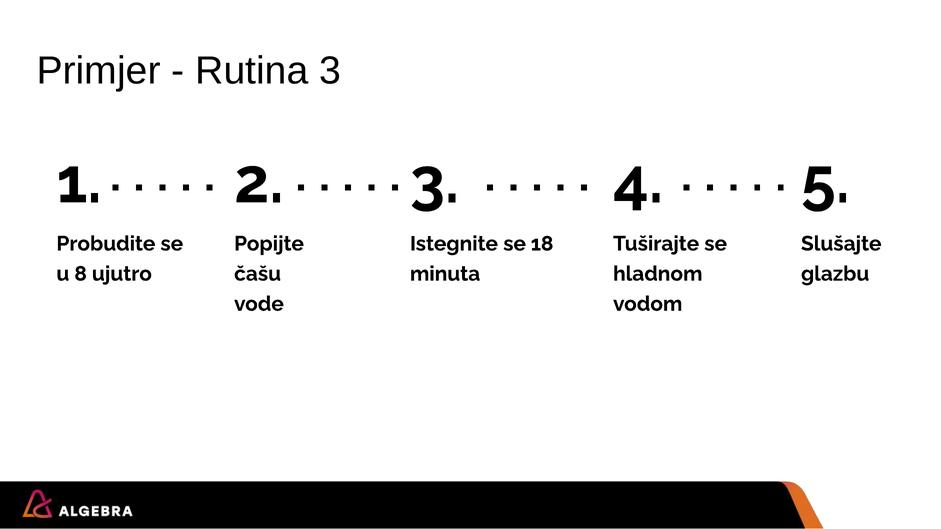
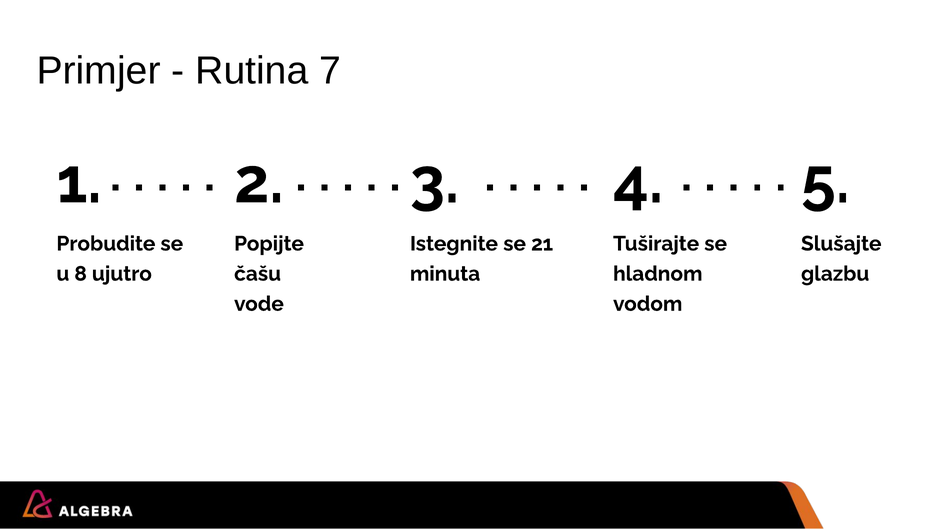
Rutina 3: 3 -> 7 (330, 71)
18: 18 -> 21 (542, 244)
